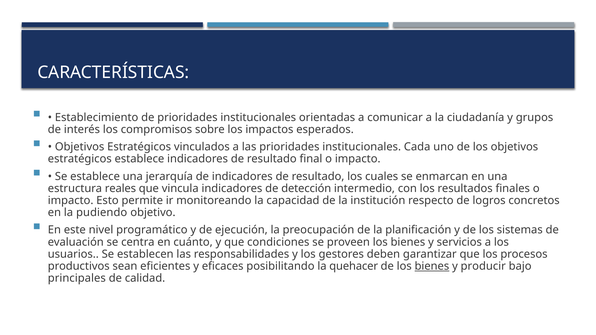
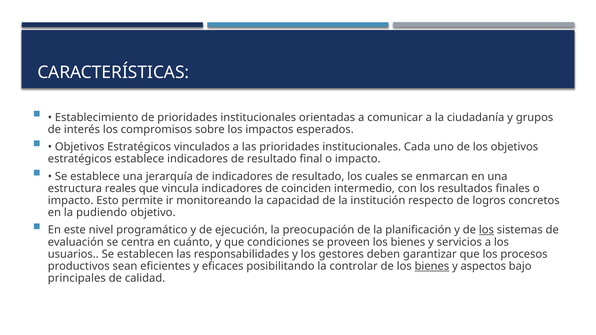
detección: detección -> coinciden (306, 189)
los underline: none -> present (486, 230)
quehacer: quehacer -> controlar (354, 266)
producir: producir -> aspectos (483, 266)
